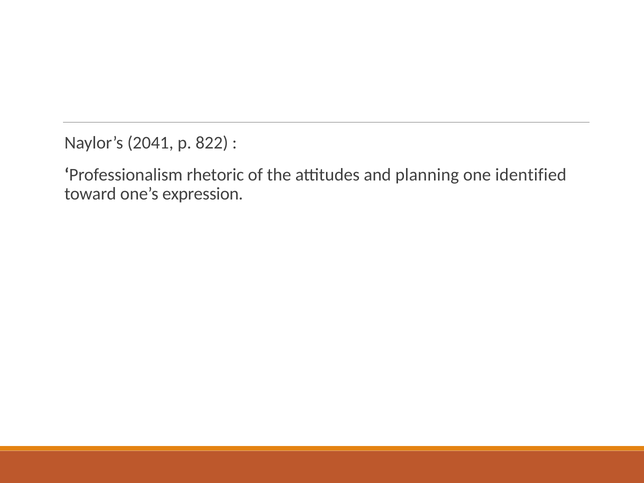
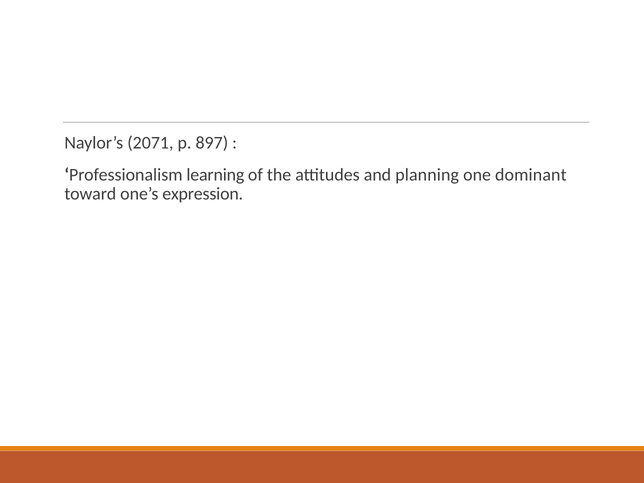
2041: 2041 -> 2071 (150, 143)
822: 822 -> 897 (212, 143)
rhetoric: rhetoric -> learning (215, 175)
identified: identified -> dominant (531, 175)
